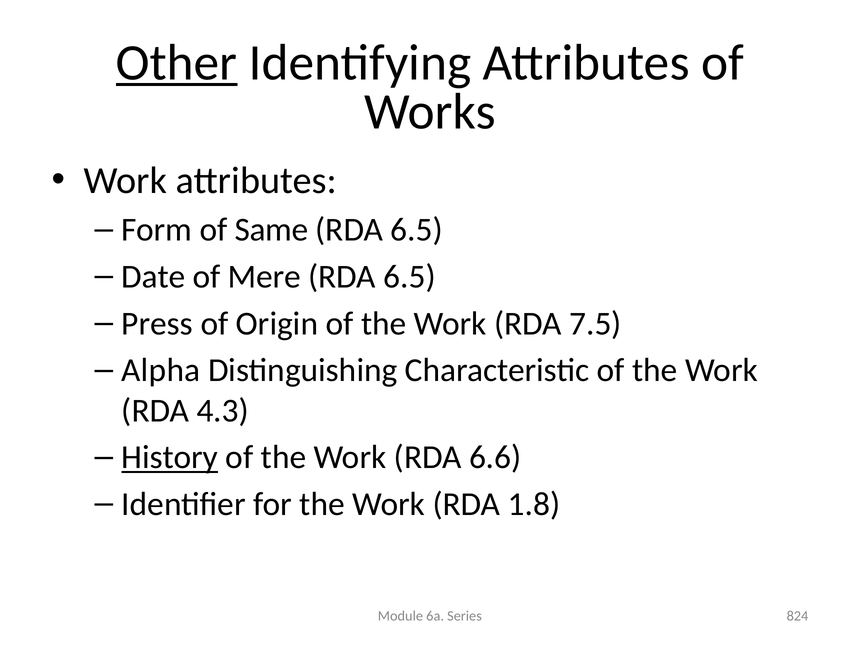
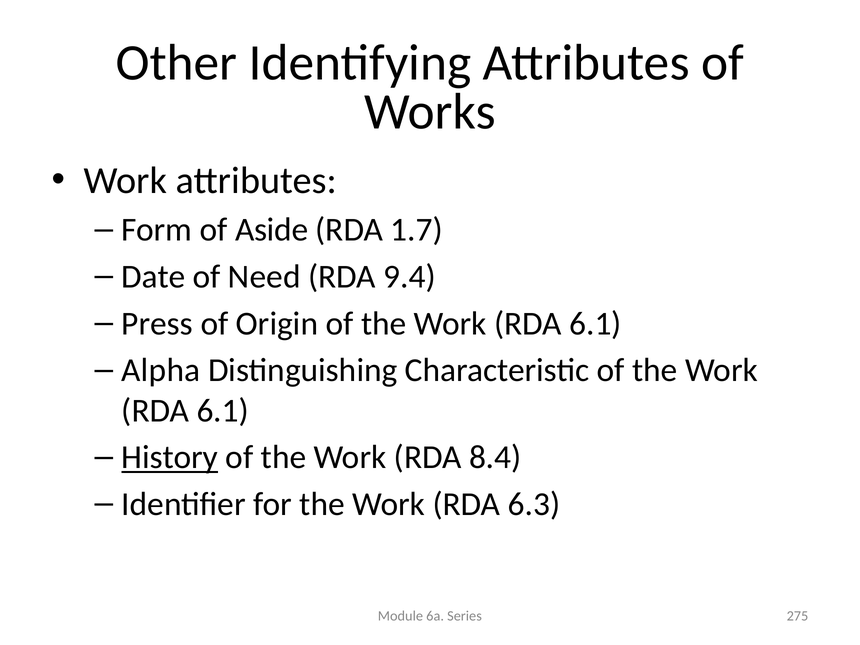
Other underline: present -> none (177, 63)
Same: Same -> Aside (272, 230)
6.5: 6.5 -> 1.7 (417, 230)
Mere: Mere -> Need (264, 277)
6.5: 6.5 -> 9.4 (410, 277)
7.5: 7.5 -> 6.1 (595, 324)
4.3: 4.3 -> 6.1 (223, 411)
6.6: 6.6 -> 8.4 (495, 457)
1.8: 1.8 -> 6.3 (534, 504)
824: 824 -> 275 (797, 616)
